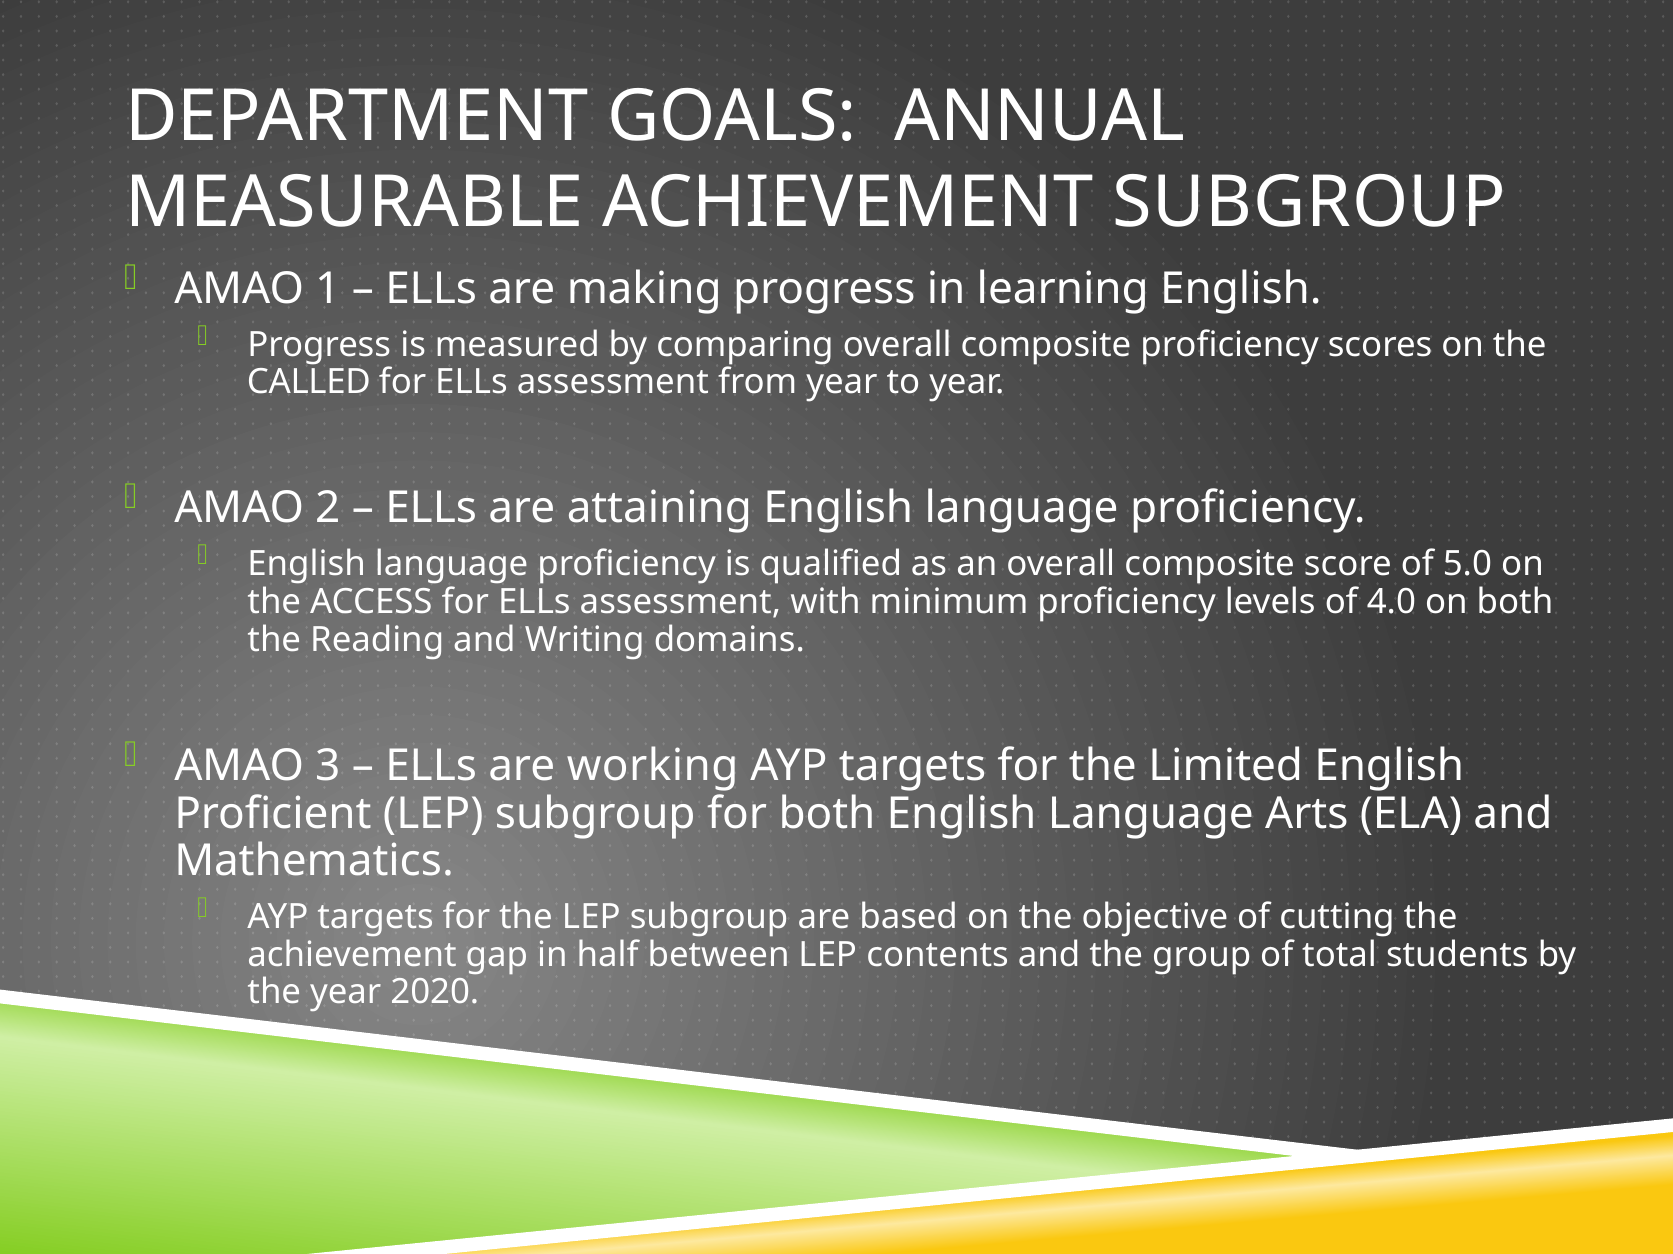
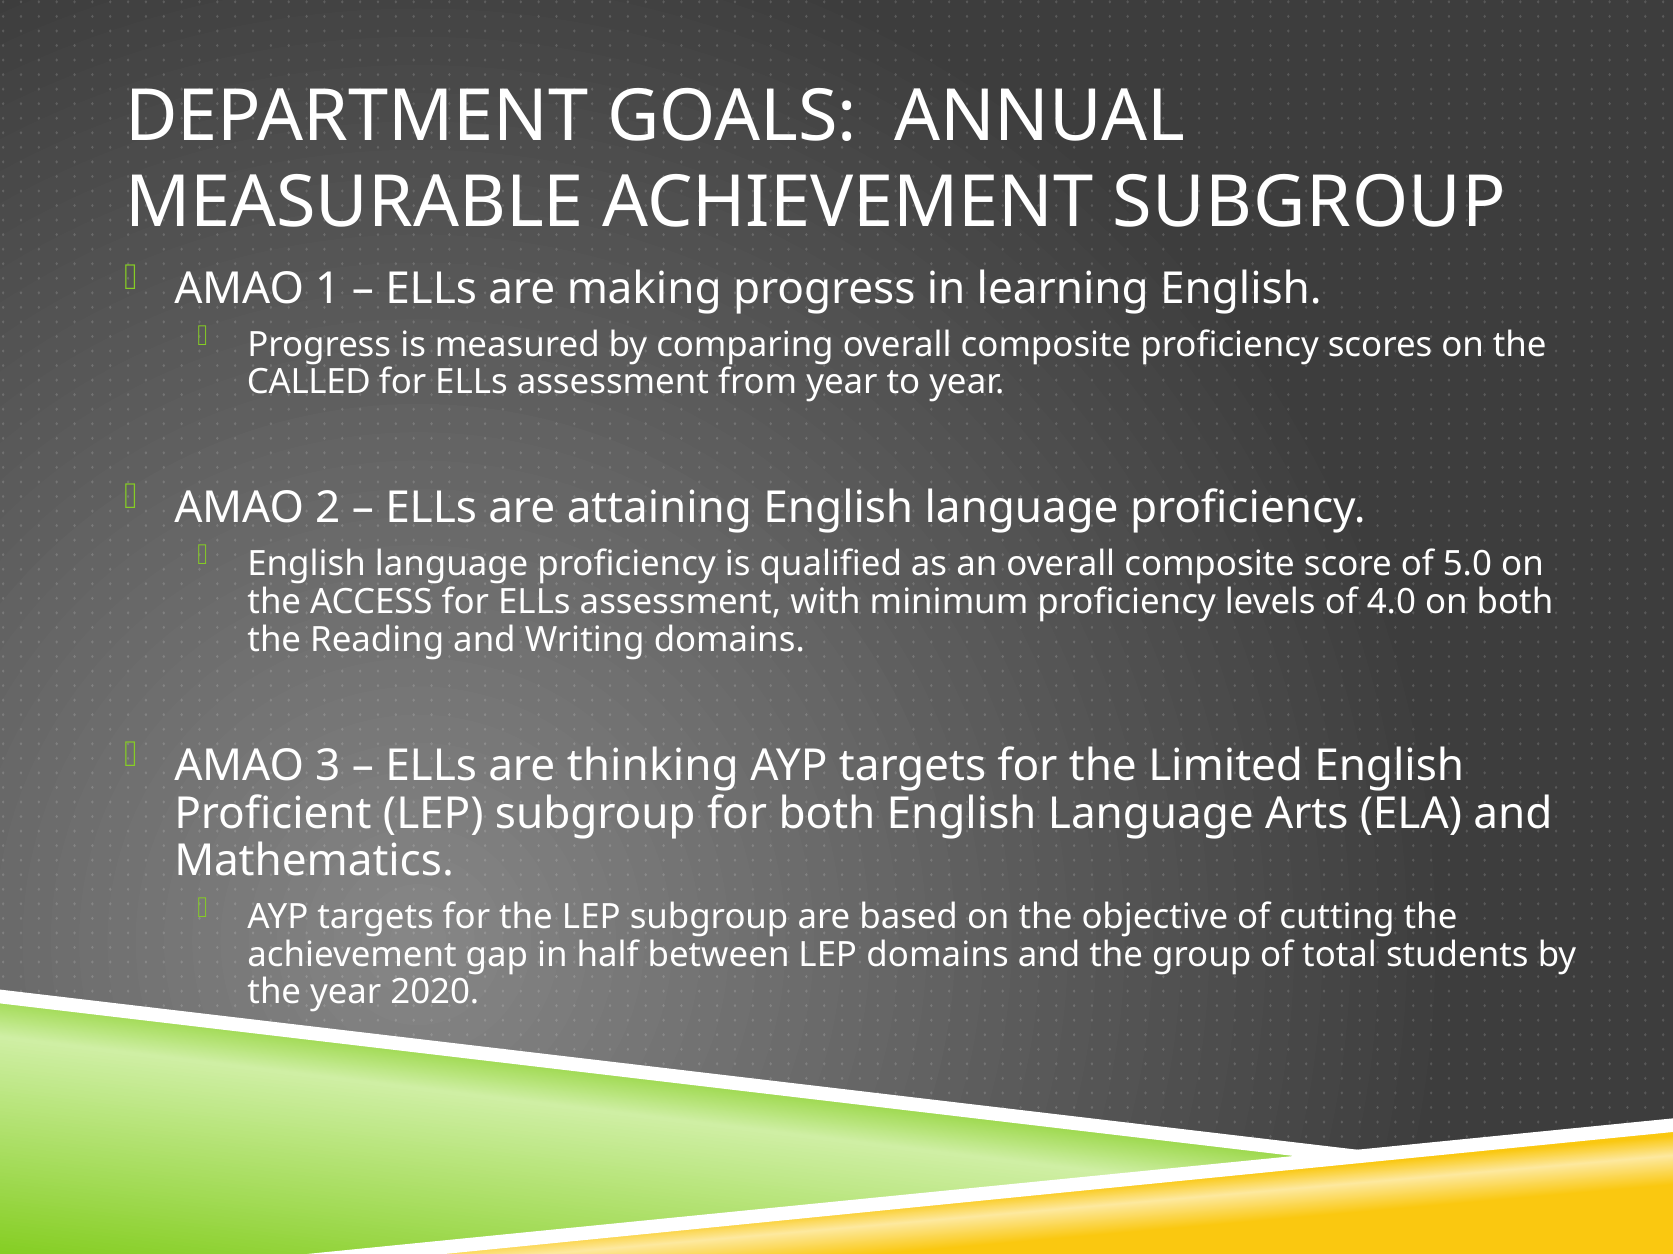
working: working -> thinking (653, 766)
LEP contents: contents -> domains (938, 955)
